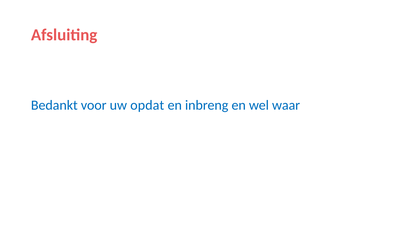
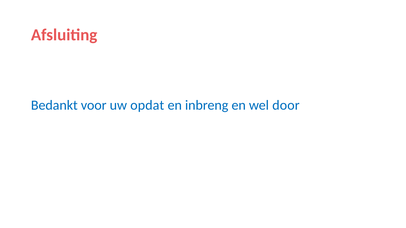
waar: waar -> door (286, 105)
